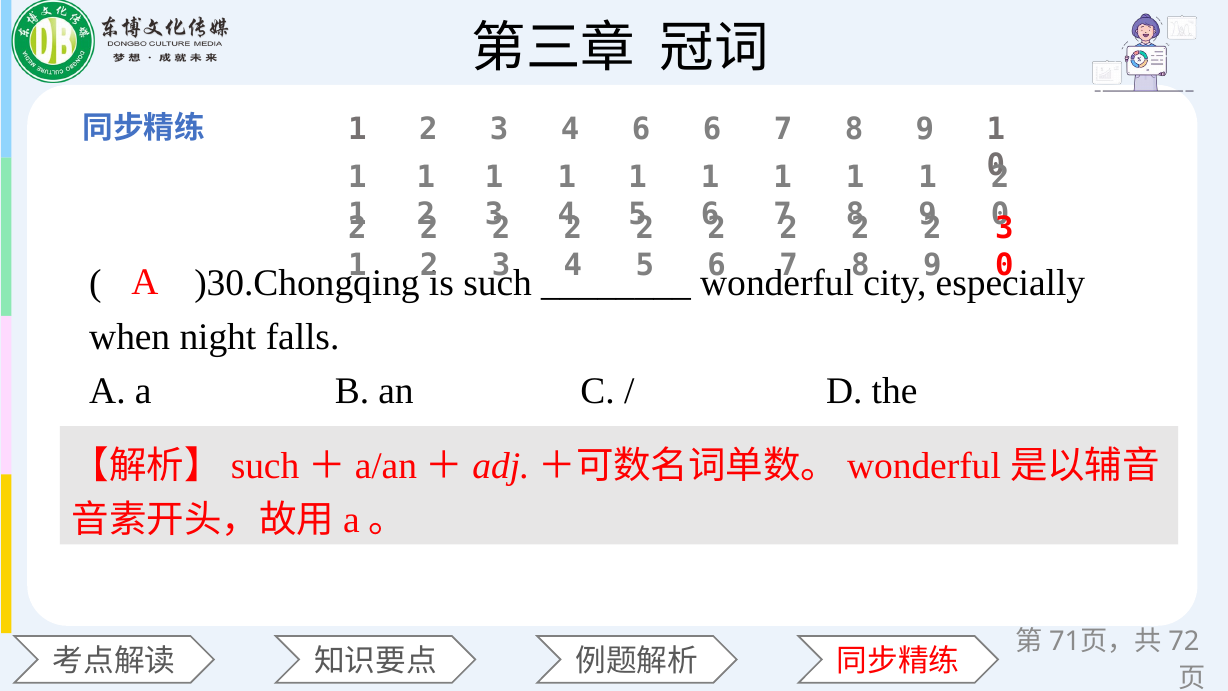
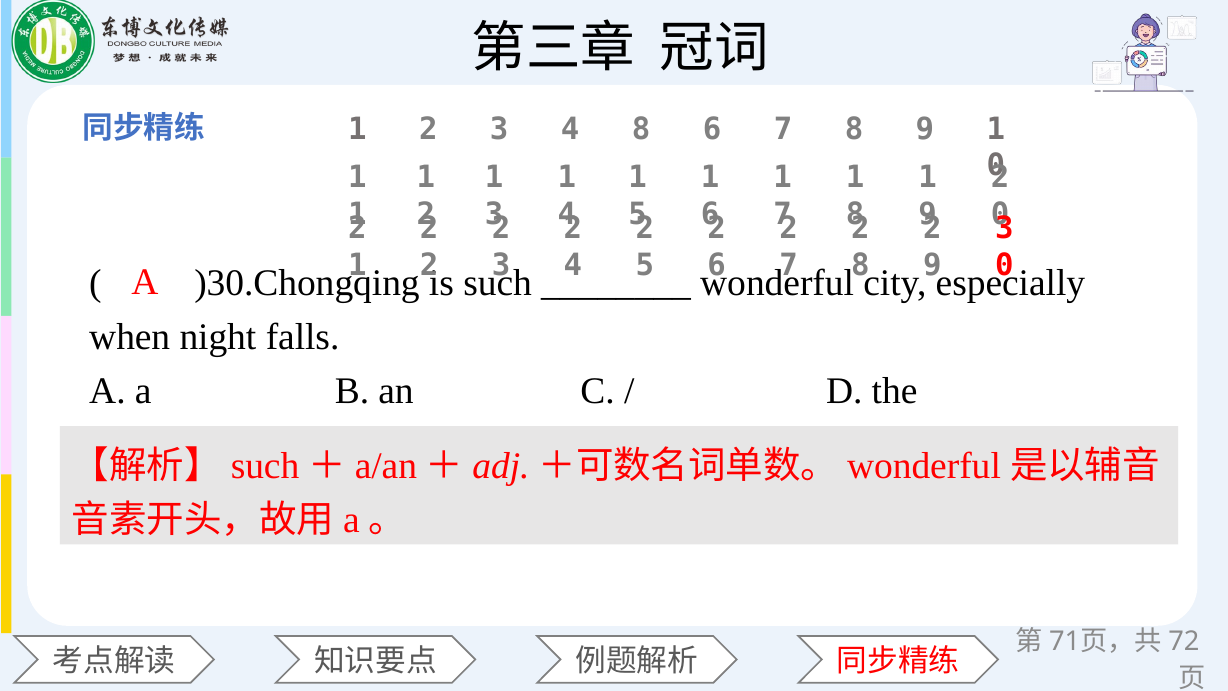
4 6: 6 -> 8 (641, 129)
